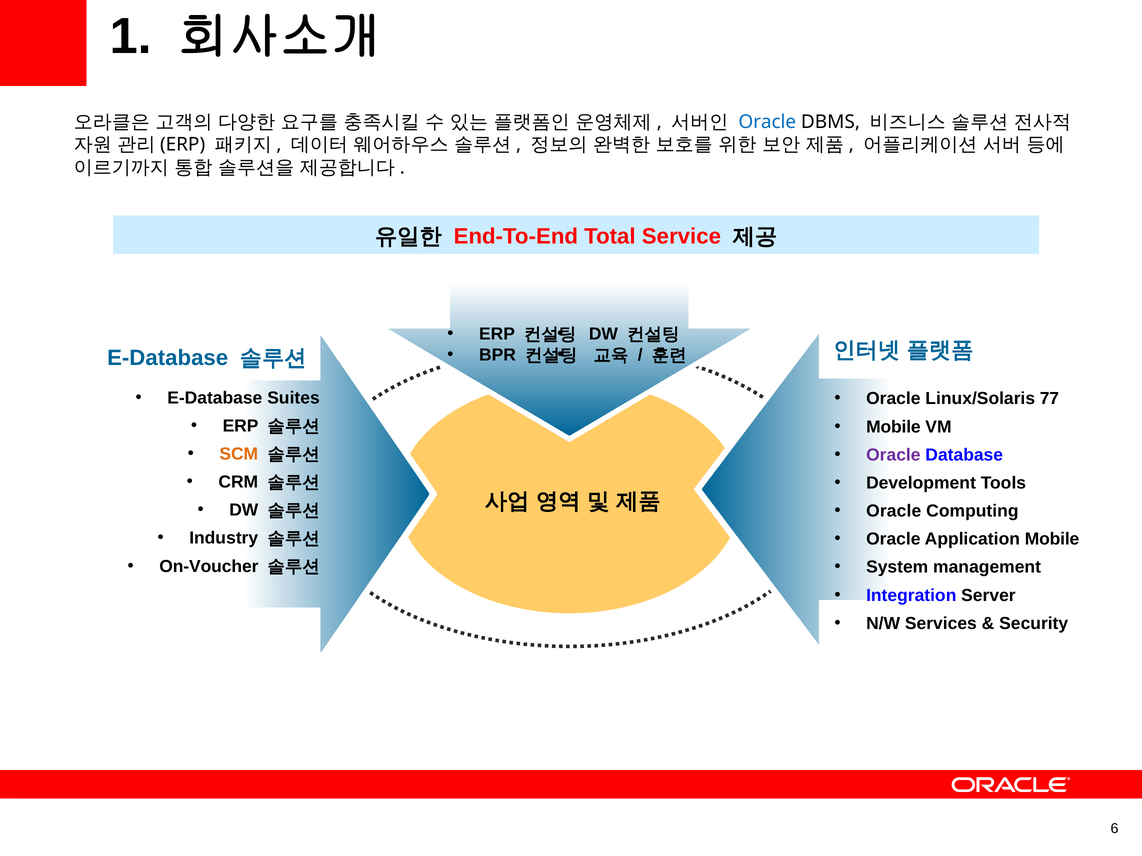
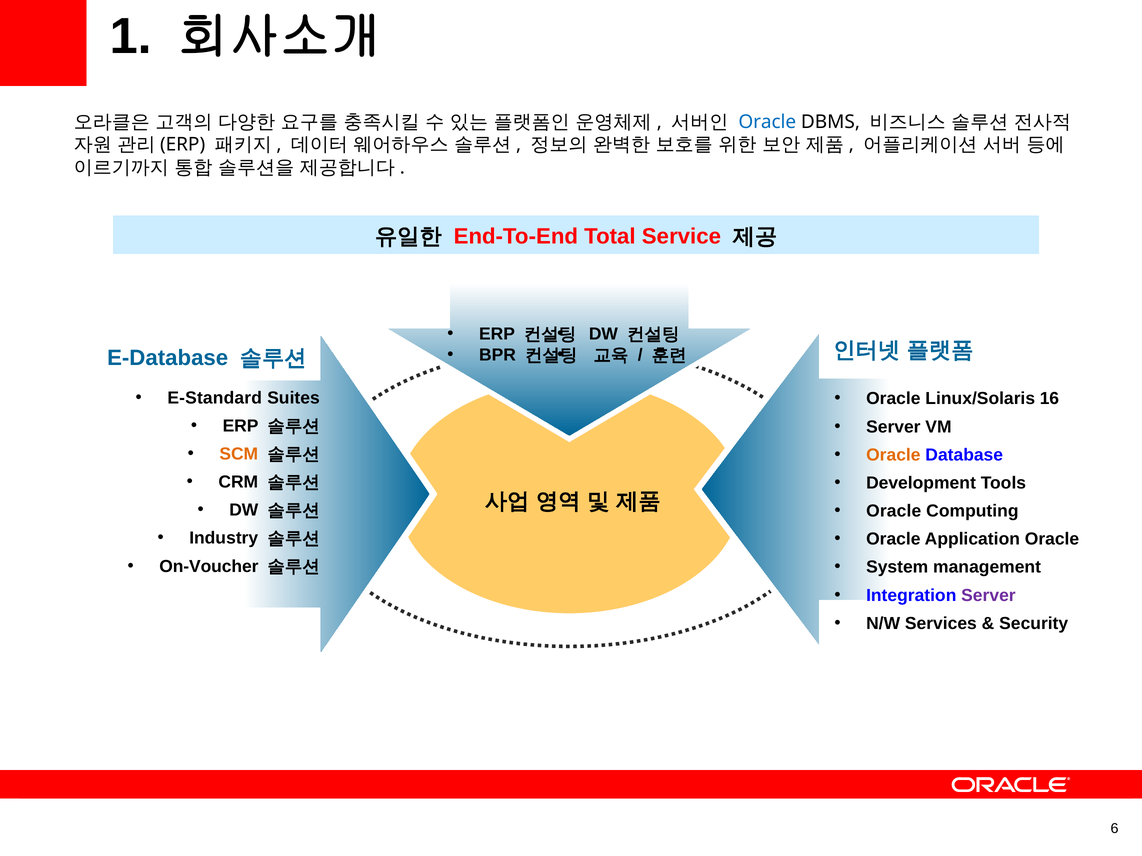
E-Database: E-Database -> E-Standard (215, 398)
77: 77 -> 16 (1049, 399)
Mobile: Mobile -> Server (893, 427)
Oracle colour: purple -> orange (893, 455)
Application Mobile: Mobile -> Oracle (1052, 539)
Server colour: black -> purple (988, 596)
